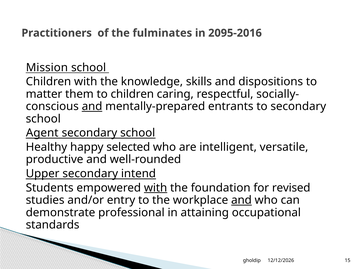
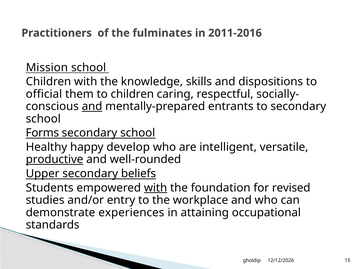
2095-2016: 2095-2016 -> 2011-2016 (235, 33)
matter: matter -> official (44, 94)
Agent: Agent -> Forms (42, 133)
selected: selected -> develop (128, 147)
productive underline: none -> present (55, 160)
intend: intend -> beliefs (139, 174)
and underline: present -> none (241, 200)
professional: professional -> experiences (131, 213)
